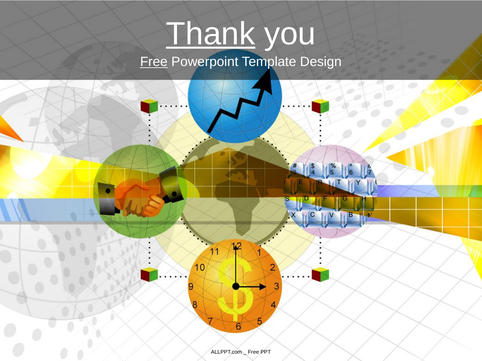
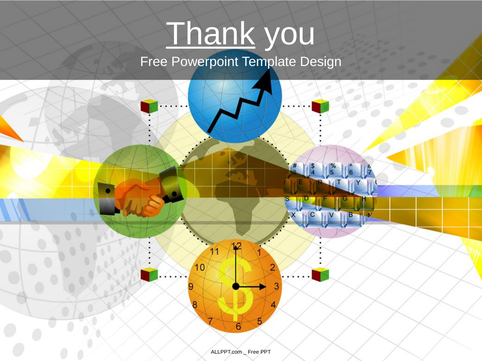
Free underline: present -> none (154, 62)
